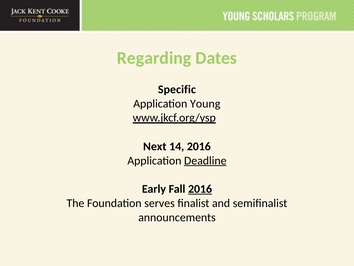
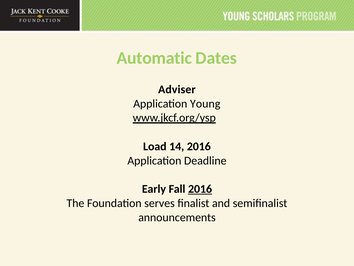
Regarding: Regarding -> Automatic (154, 58)
Specific: Specific -> Adviser (177, 89)
Next: Next -> Load (155, 146)
Deadline underline: present -> none (205, 160)
